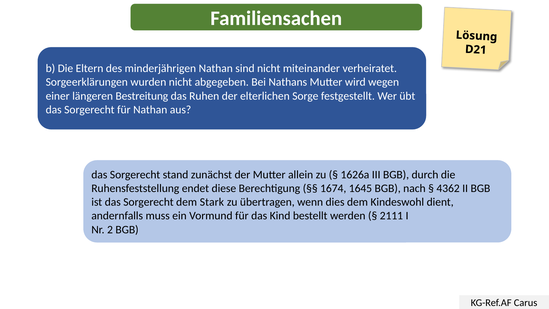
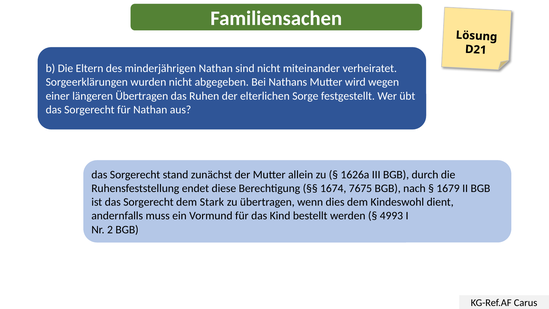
längeren Bestreitung: Bestreitung -> Übertragen (142, 96)
1645: 1645 -> 7675 (360, 188)
4362: 4362 -> 1679 (448, 188)
2111: 2111 -> 4993 (391, 216)
